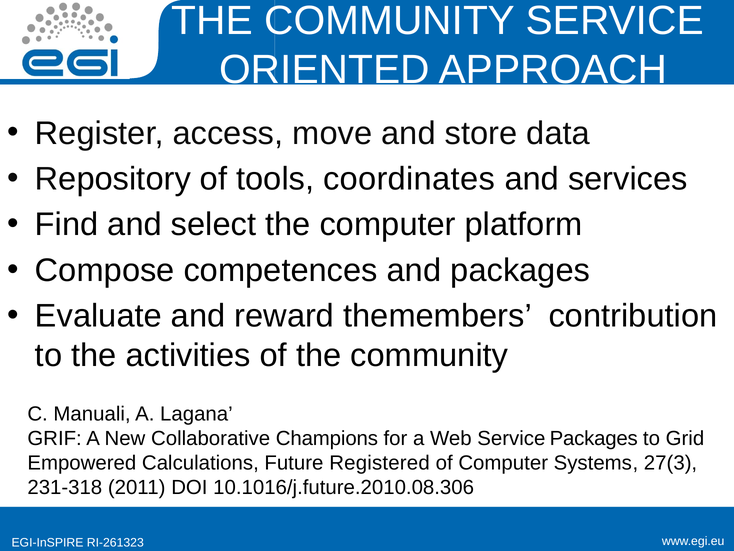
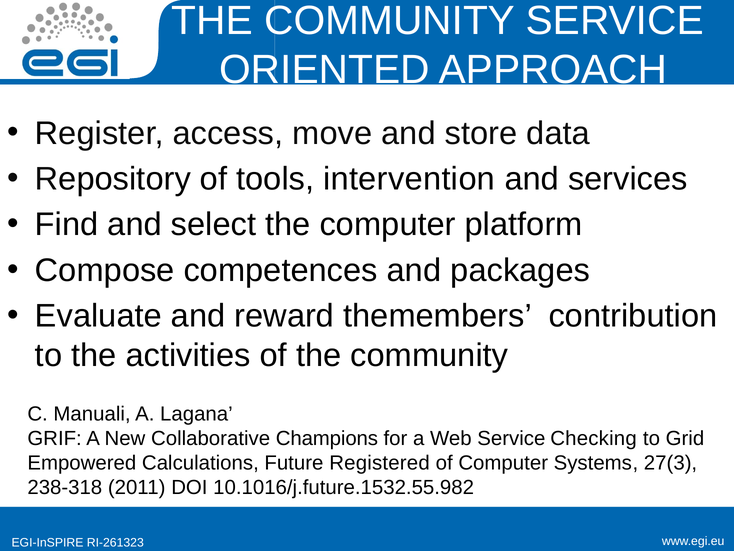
coordinates: coordinates -> intervention (409, 179)
Service Packages: Packages -> Checking (594, 438)
231-318: 231-318 -> 238-318 (65, 487)
10.1016/j.future.2010.08.306: 10.1016/j.future.2010.08.306 -> 10.1016/j.future.1532.55.982 (344, 487)
